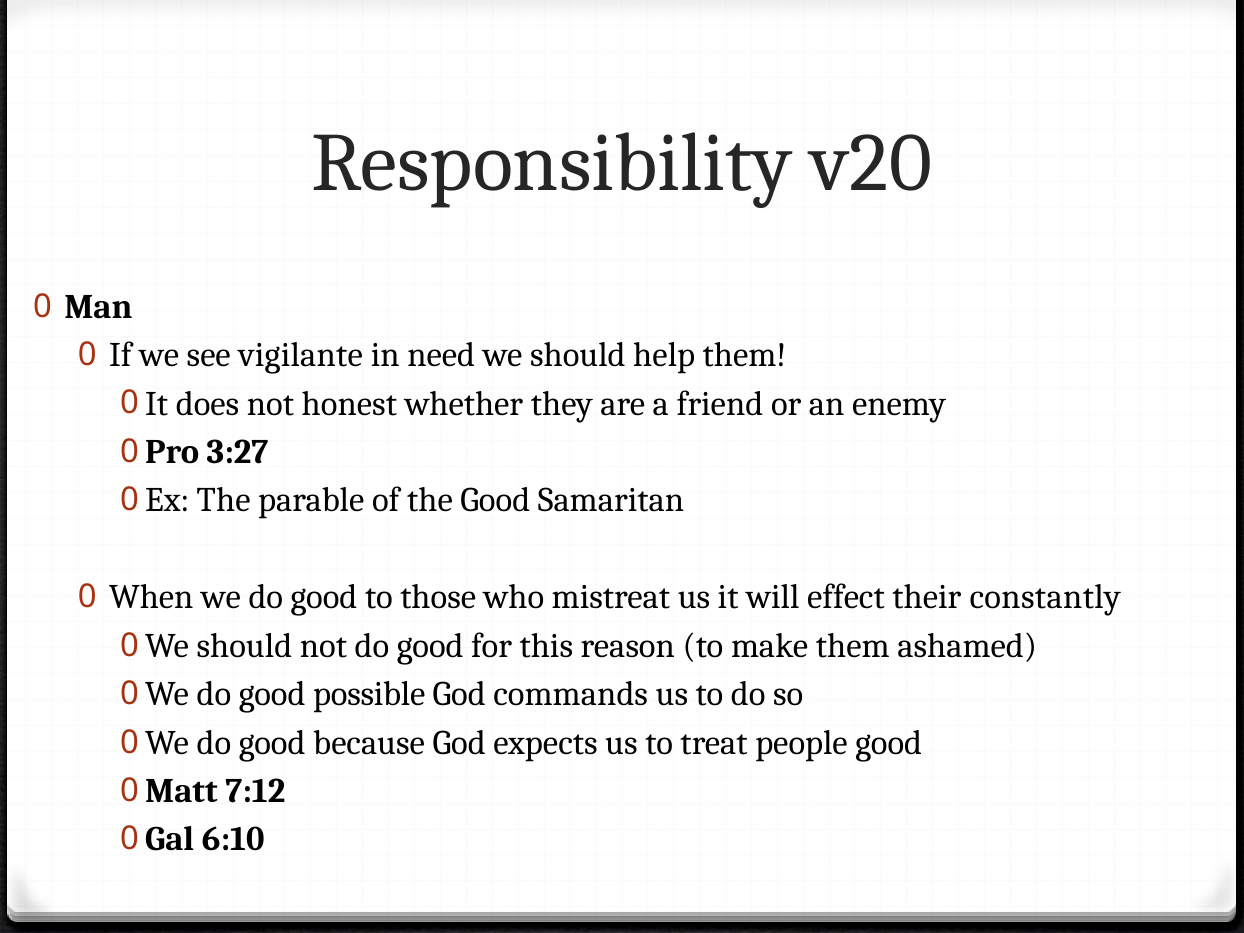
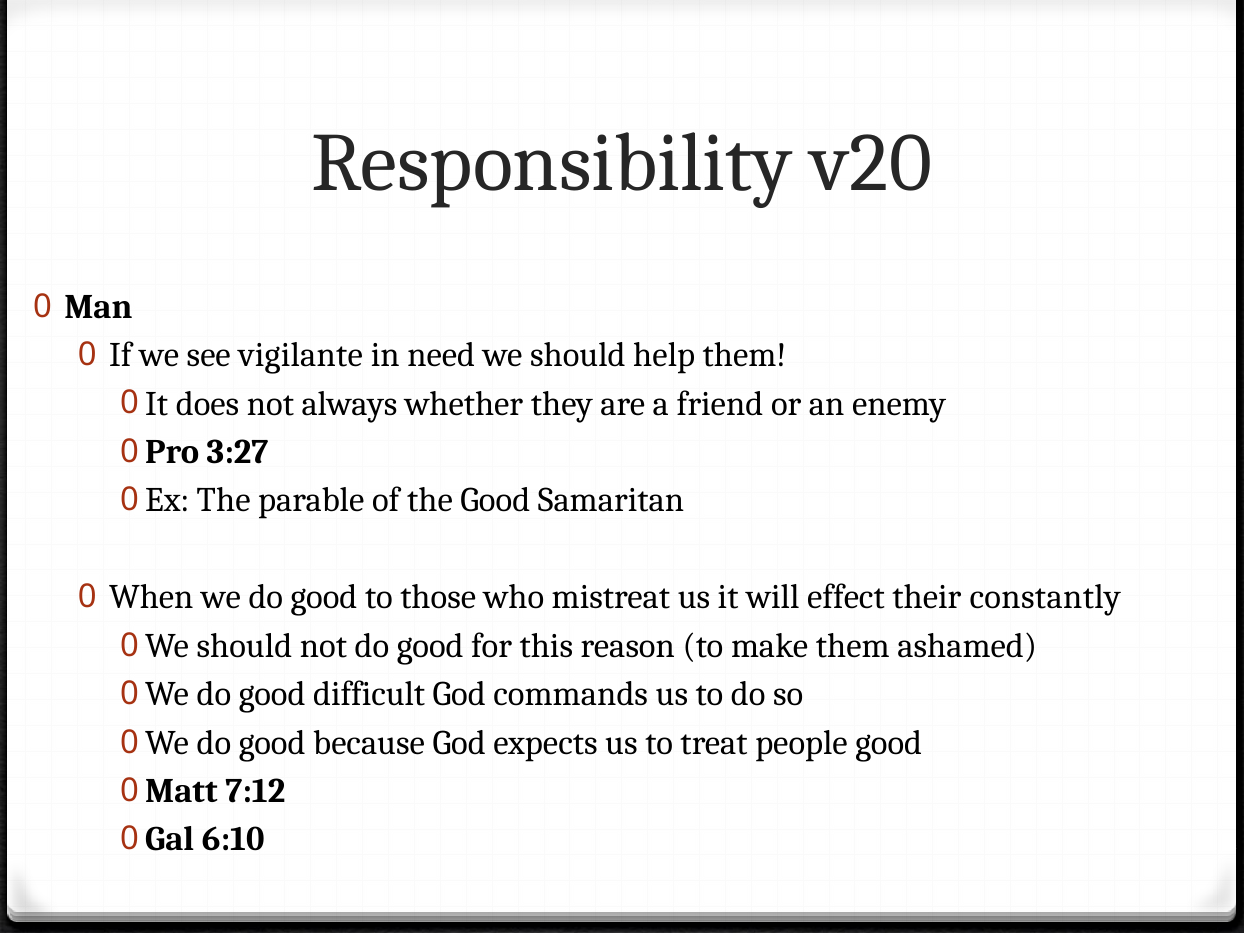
honest: honest -> always (350, 404)
possible: possible -> difficult (369, 694)
